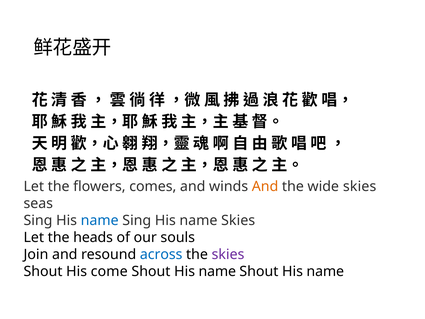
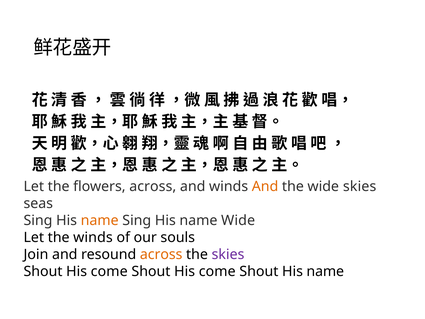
flowers comes: comes -> across (153, 186)
name colour: blue -> orange (100, 220)
name Skies: Skies -> Wide (238, 220)
the heads: heads -> winds (93, 237)
across colour: blue -> orange (161, 254)
name: name -> come (217, 271)
